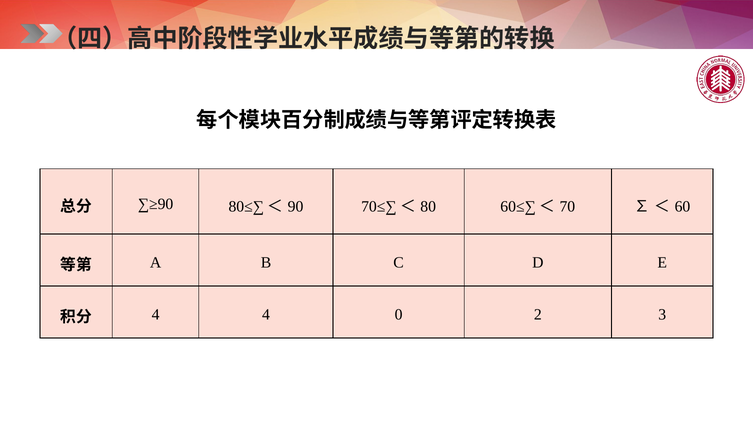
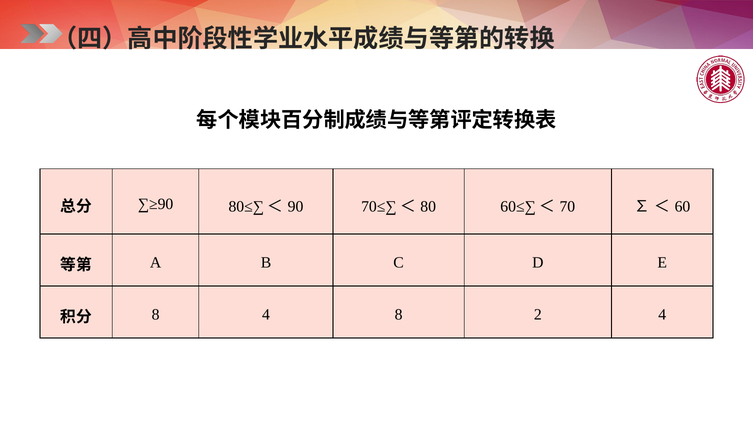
4: 4 -> 8 (156, 315)
4 0: 0 -> 8 (399, 315)
2 3: 3 -> 4 (662, 315)
